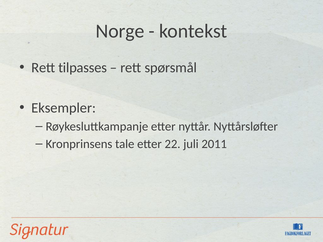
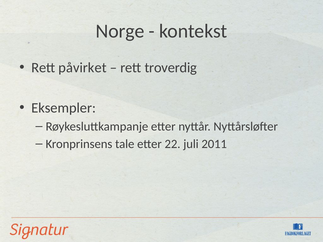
tilpasses: tilpasses -> påvirket (83, 68)
spørsmål: spørsmål -> troverdig (171, 68)
